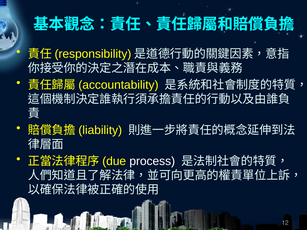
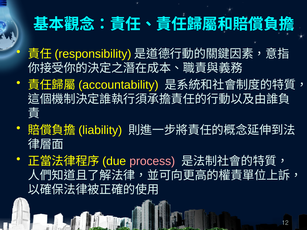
process colour: white -> pink (152, 161)
